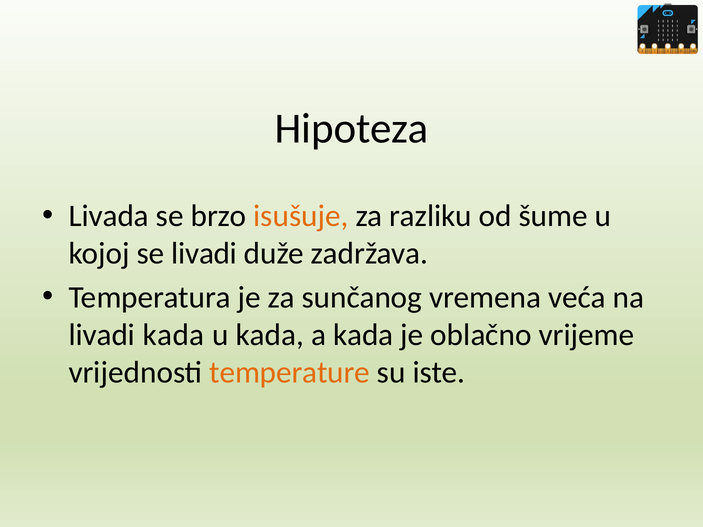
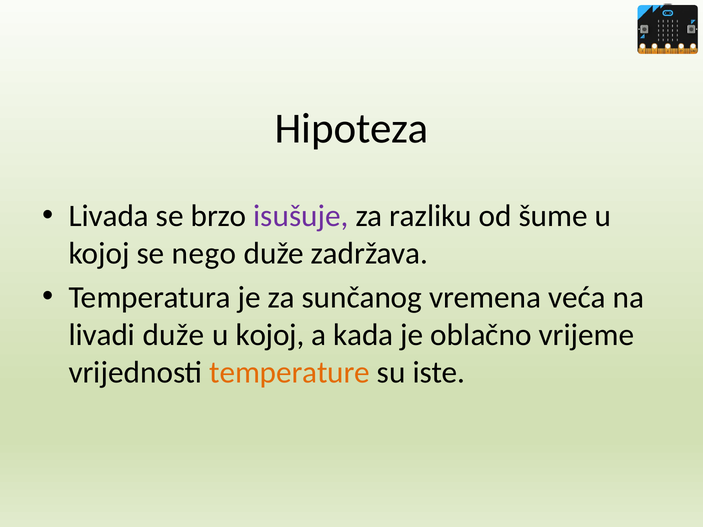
isušuje colour: orange -> purple (301, 216)
se livadi: livadi -> nego (204, 254)
livadi kada: kada -> duže (174, 335)
kada: kada -> kojoj (270, 335)
